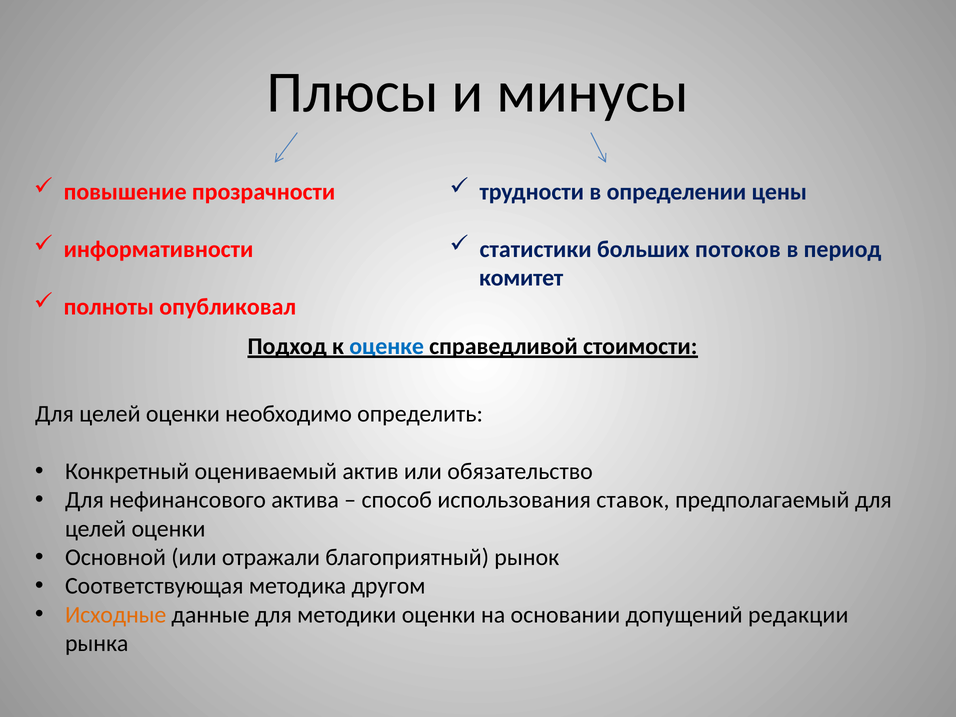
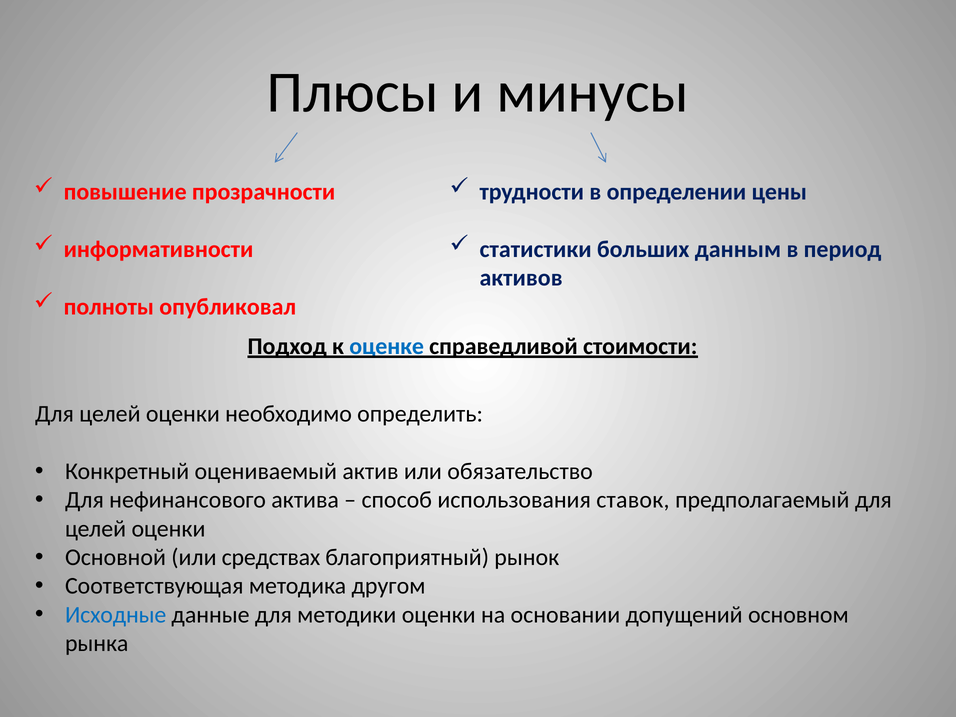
потоков: потоков -> данным (738, 249)
комитет: комитет -> активов (521, 278)
отражали: отражали -> средствах (271, 557)
Исходные colour: orange -> blue (116, 615)
редакции: редакции -> основном (798, 615)
